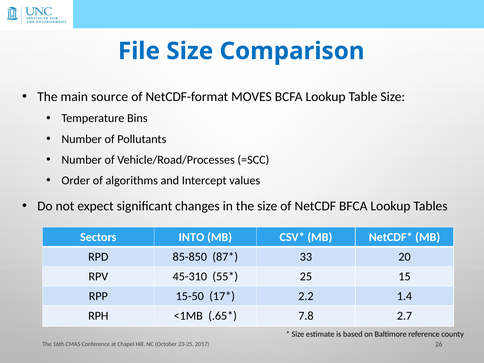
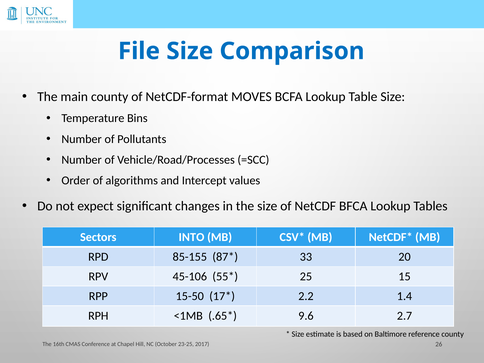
main source: source -> county (110, 97)
85-850: 85-850 -> 85-155 (190, 257)
45-310: 45-310 -> 45-106 (190, 276)
7.8: 7.8 -> 9.6 (306, 316)
